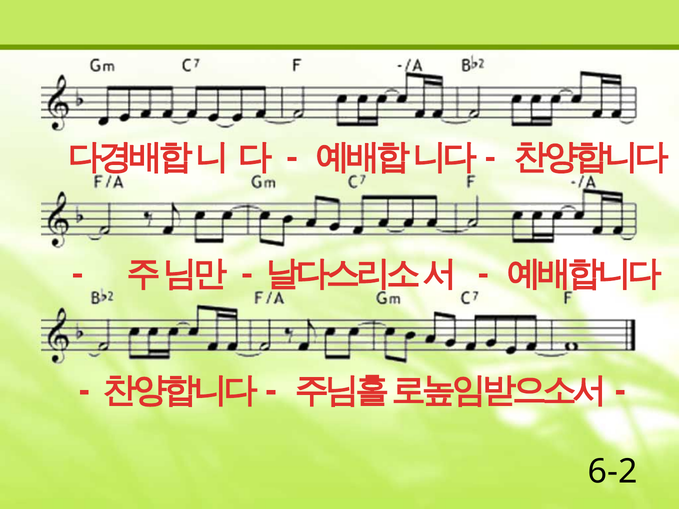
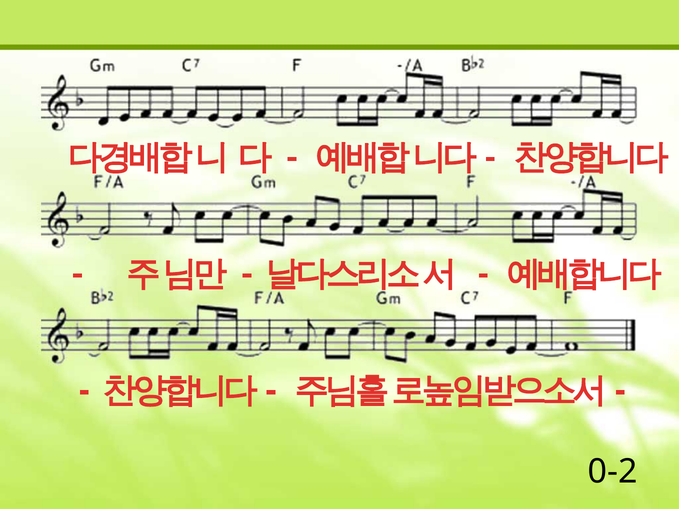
6-2: 6-2 -> 0-2 (613, 472)
